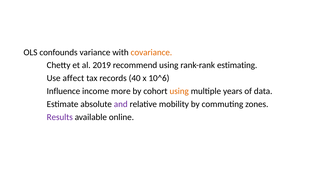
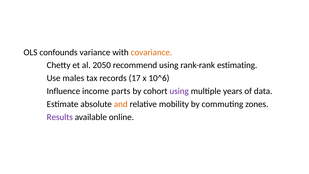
2019: 2019 -> 2050 (102, 65)
affect: affect -> males (73, 78)
40: 40 -> 17 (135, 78)
more: more -> parts (121, 91)
using colour: orange -> purple (179, 91)
and colour: purple -> orange (121, 104)
